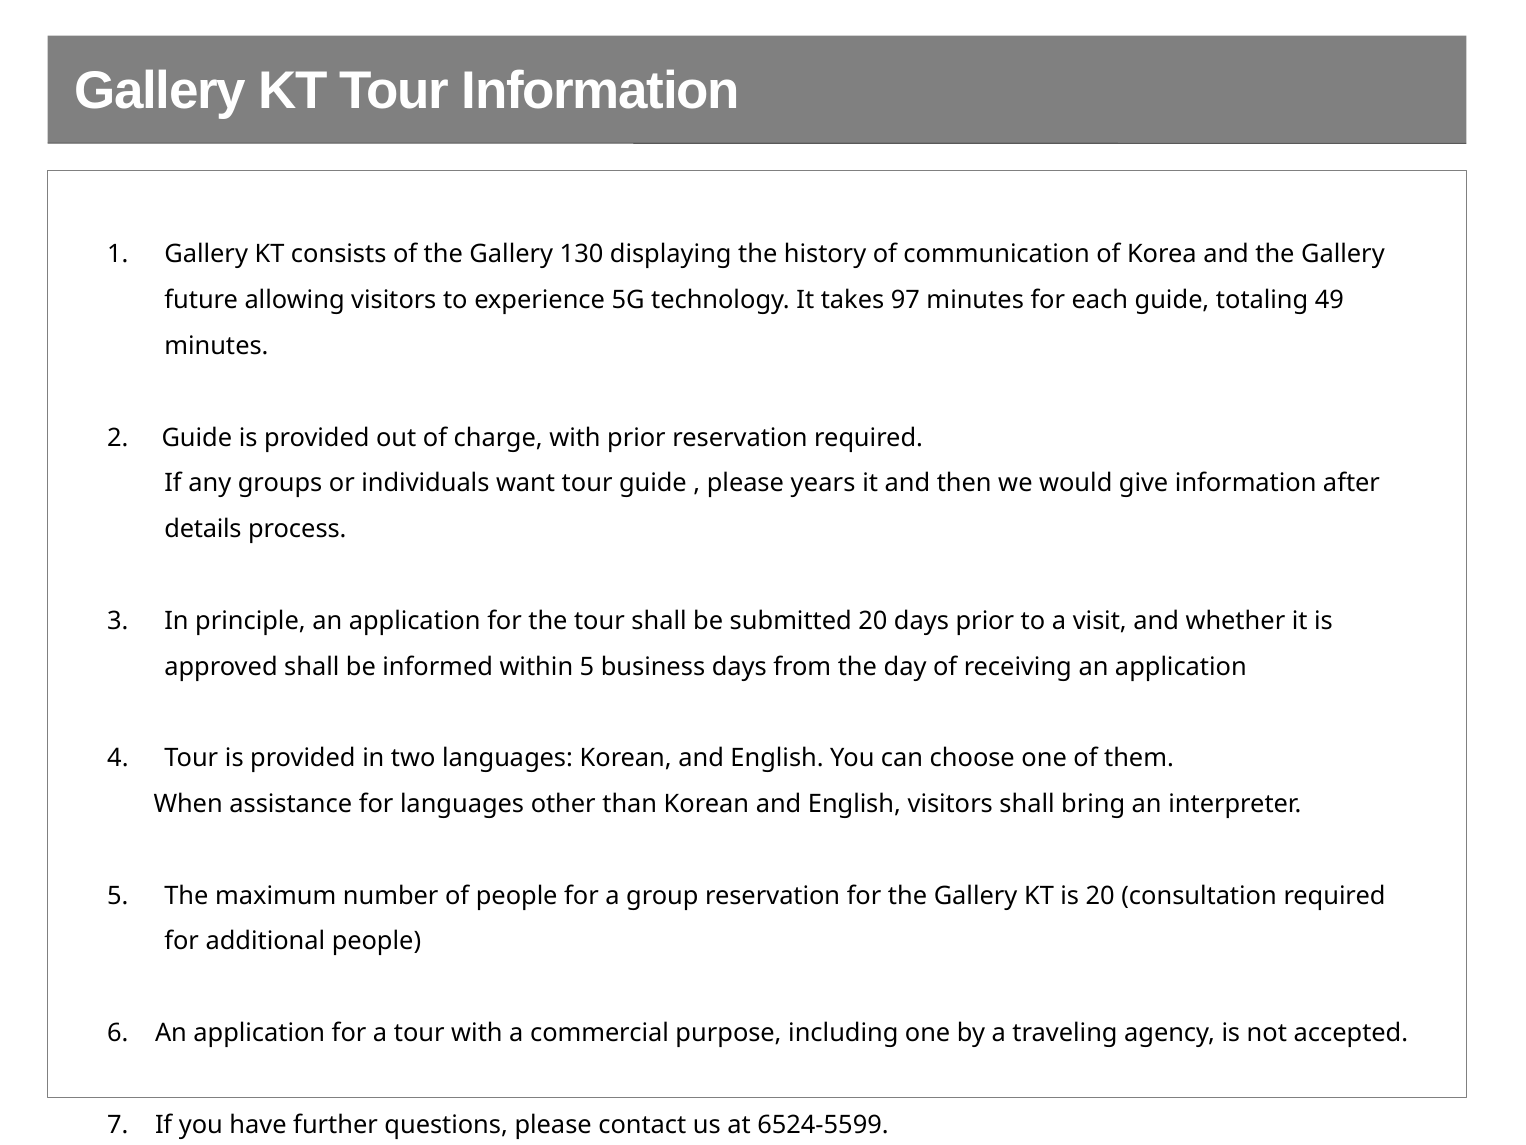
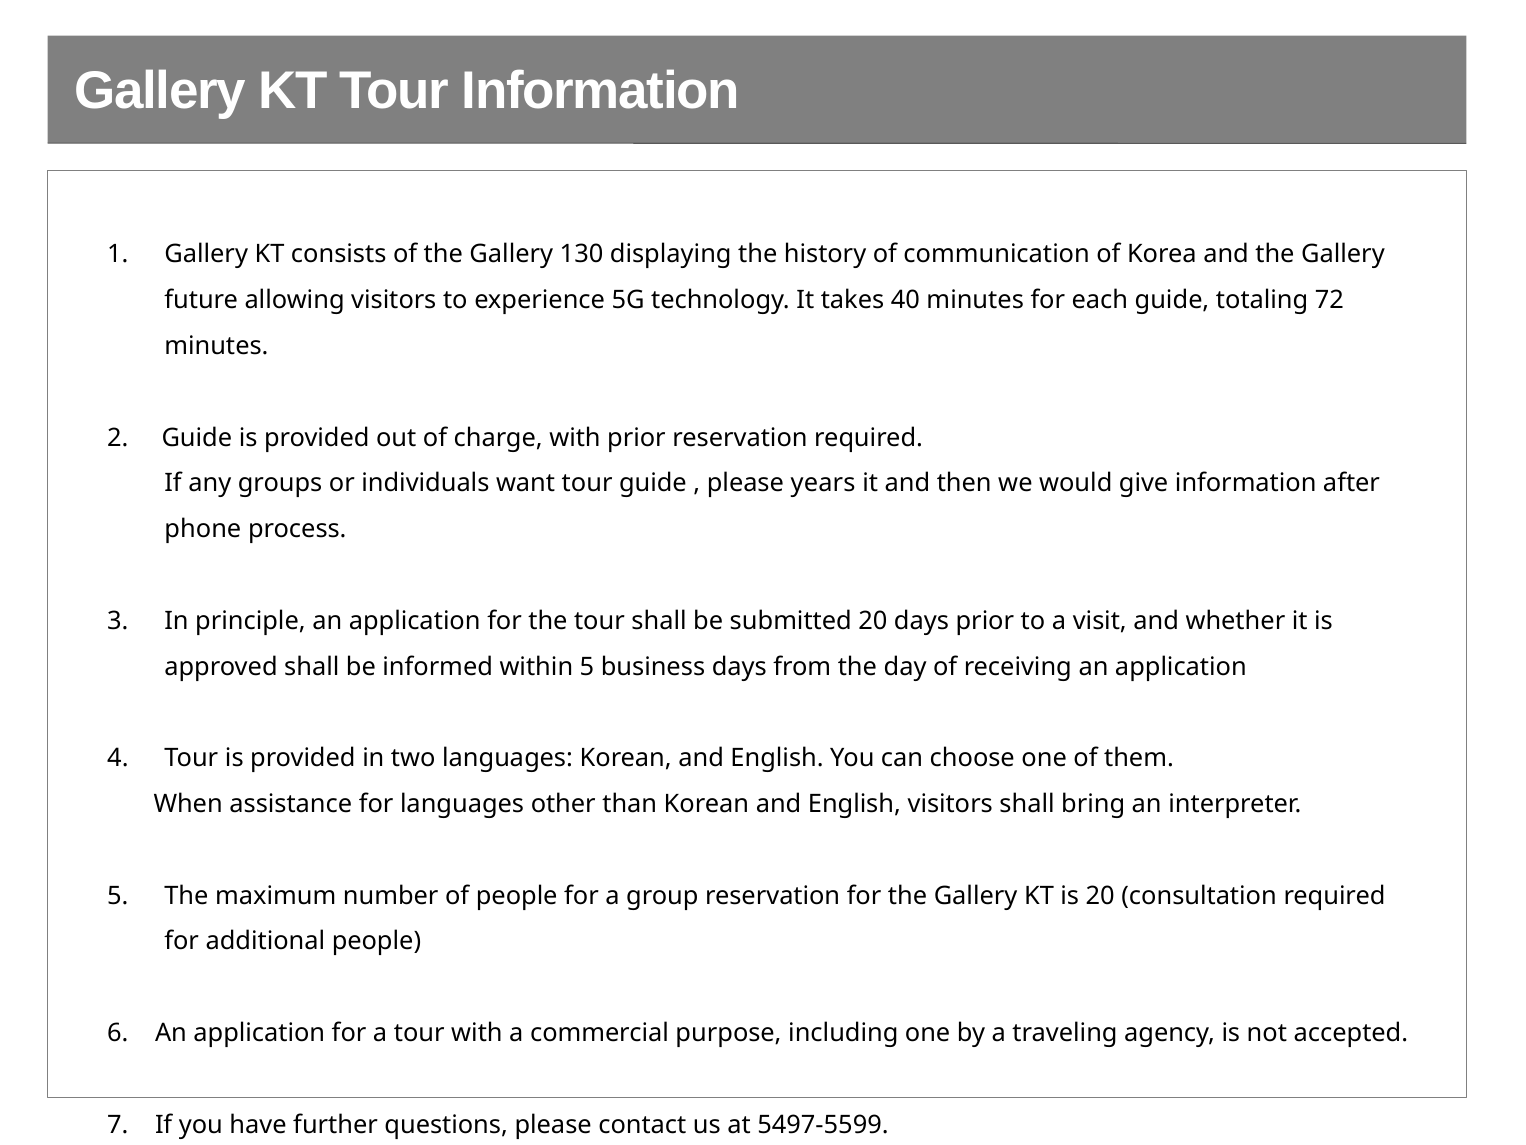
97: 97 -> 40 (905, 300)
49: 49 -> 72 (1329, 300)
details: details -> phone (203, 529)
6524-5599: 6524-5599 -> 5497-5599 (823, 1124)
